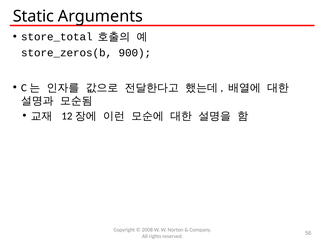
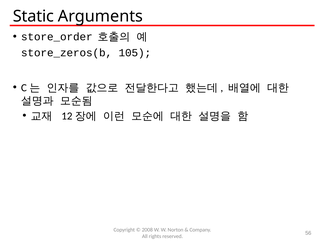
store_total: store_total -> store_order (57, 37)
900: 900 -> 105 (135, 53)
